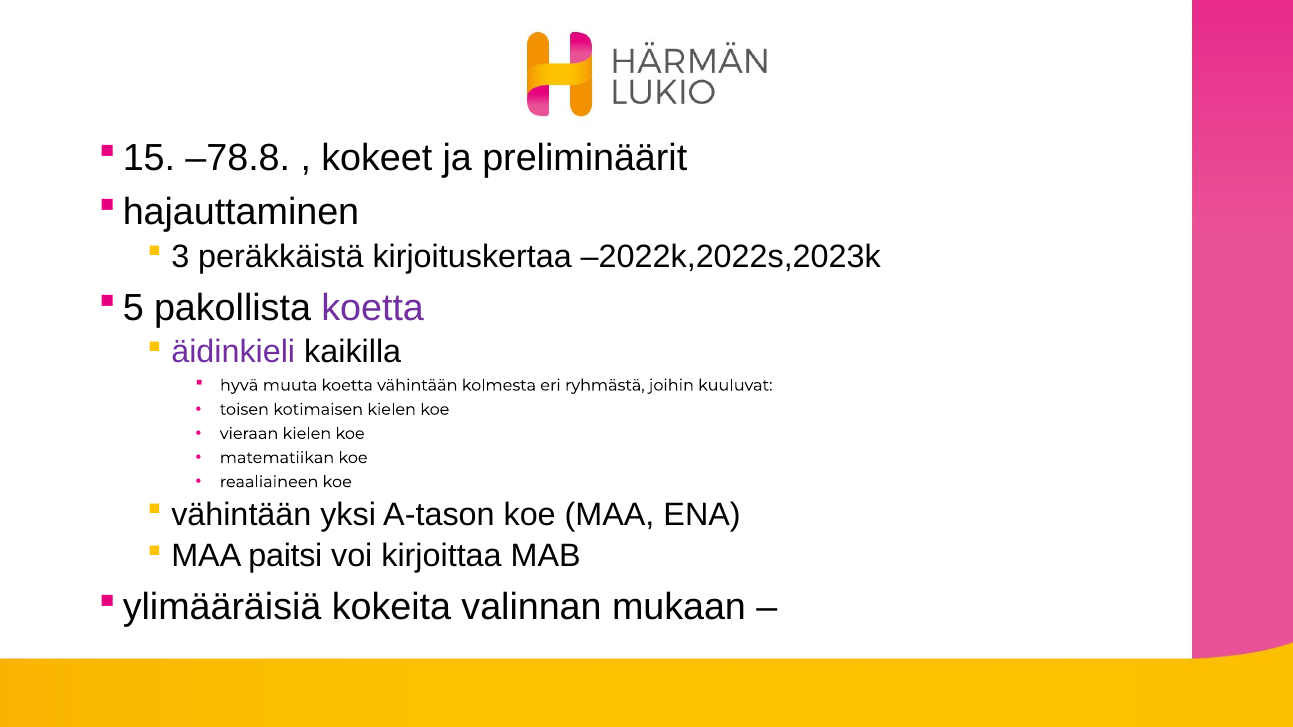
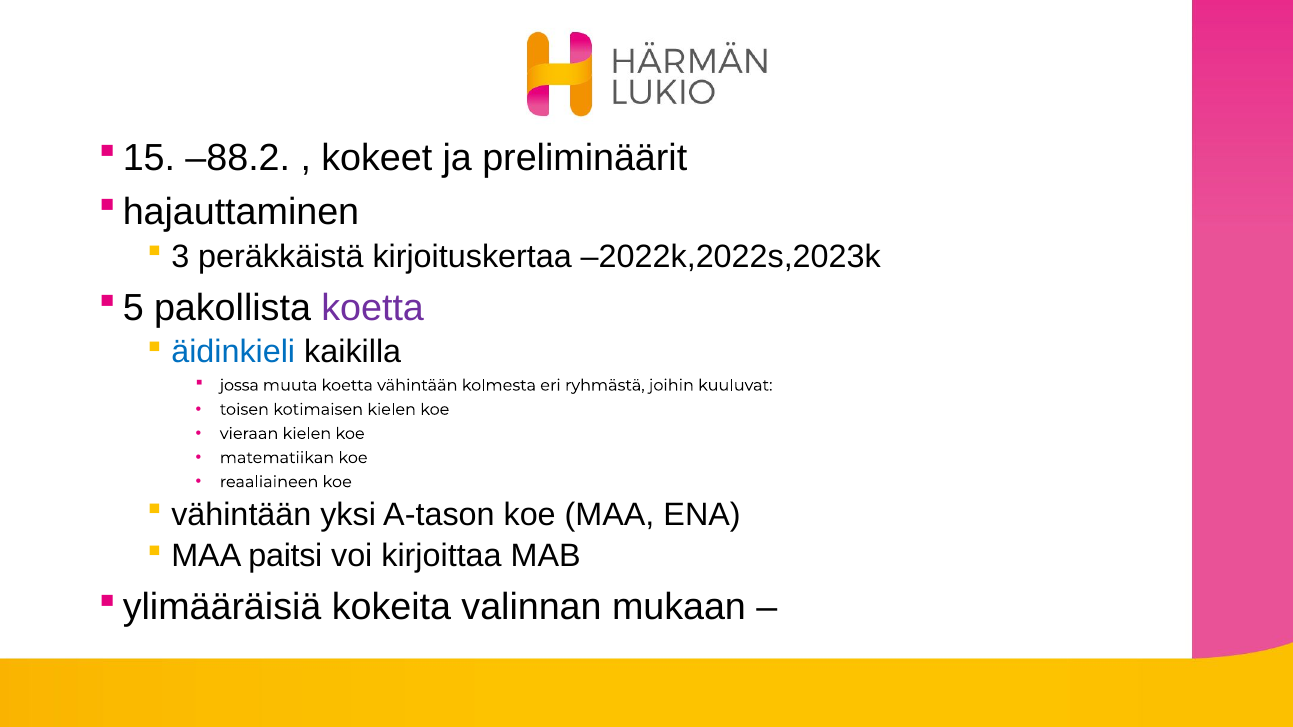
–78.8: –78.8 -> –88.2 (238, 158)
äidinkieli colour: purple -> blue (233, 352)
hyvä: hyvä -> jossa (239, 385)
